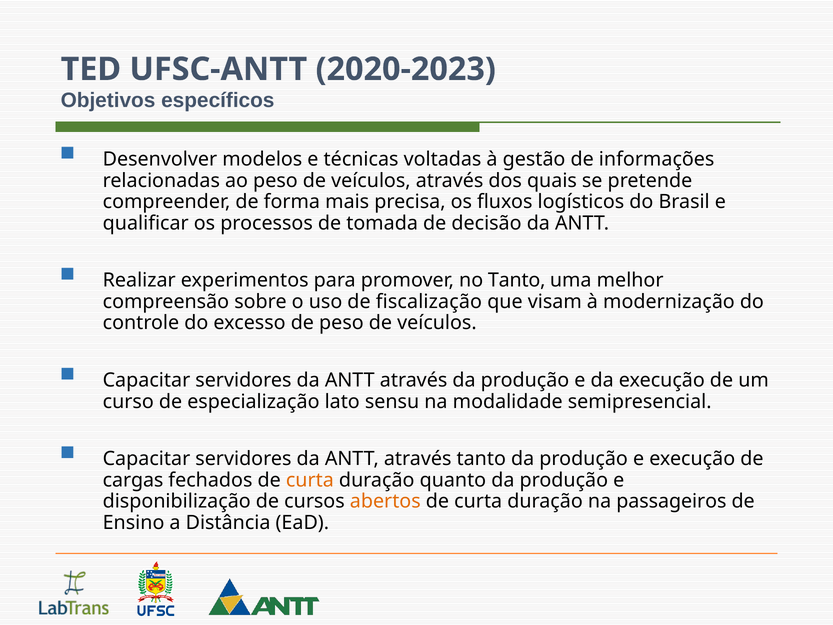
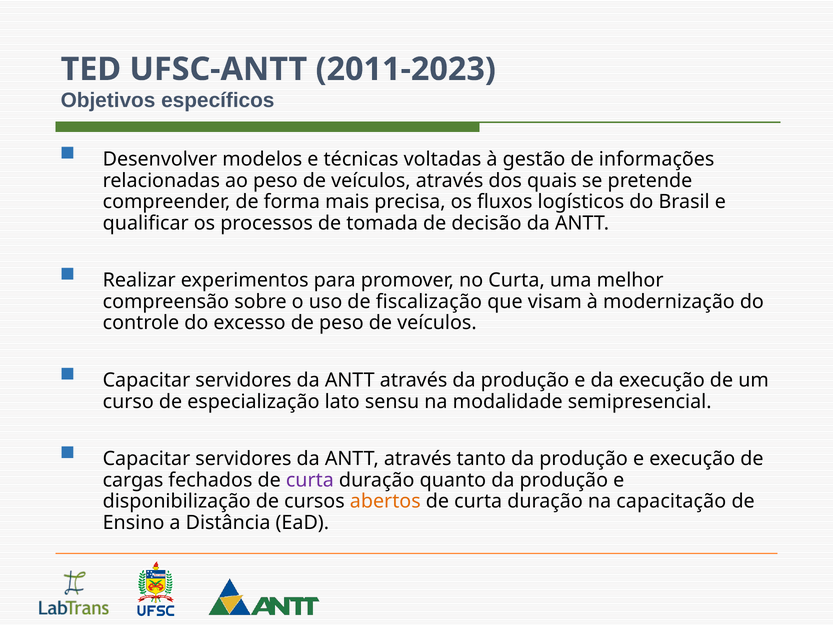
2020-2023: 2020-2023 -> 2011-2023 (406, 69)
no Tanto: Tanto -> Curta (517, 280)
curta colour: orange -> purple (310, 480)
passageiros: passageiros -> capacitação (671, 501)
